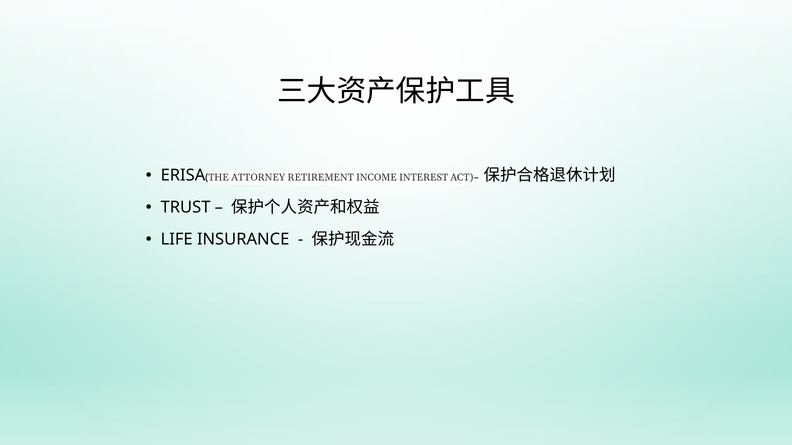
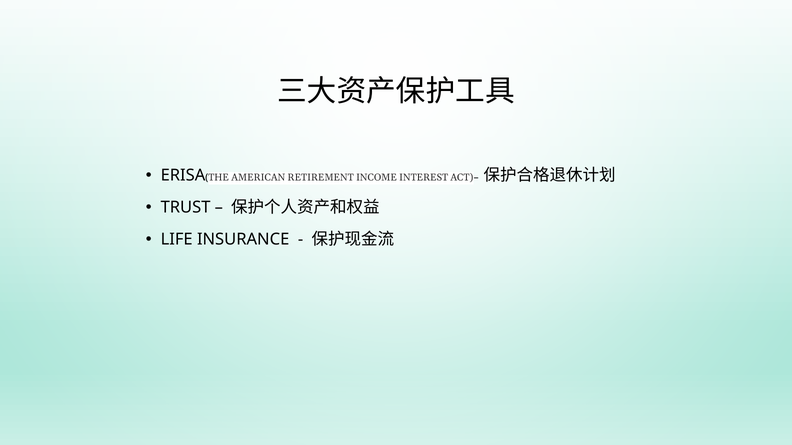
ATTORNEY: ATTORNEY -> AMERICAN (258, 178)
